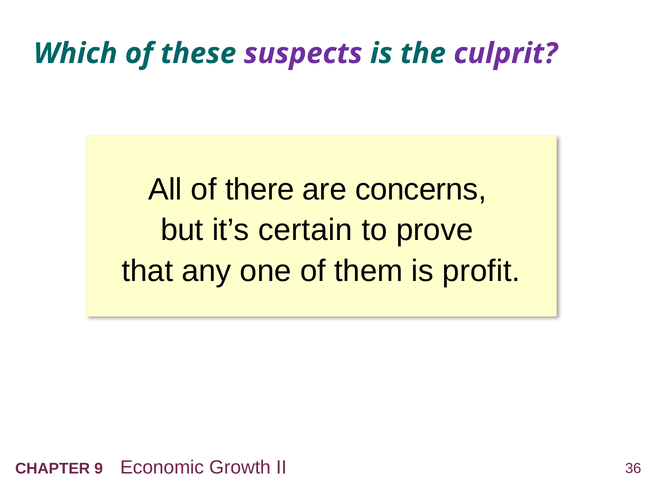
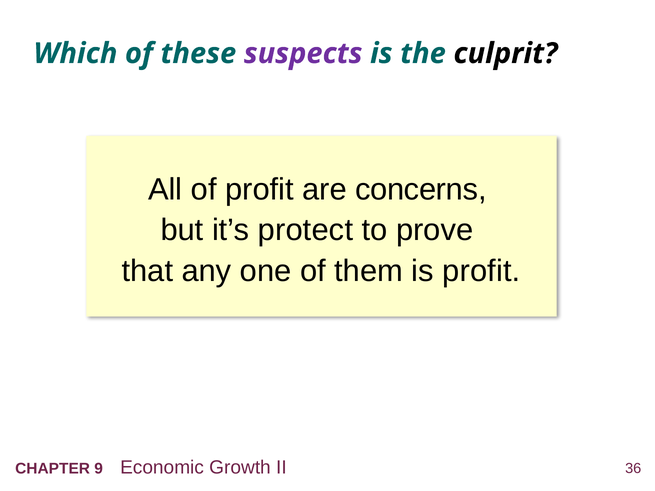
culprit colour: purple -> black (505, 53)
of there: there -> profit (260, 189)
certain: certain -> protect (305, 230)
